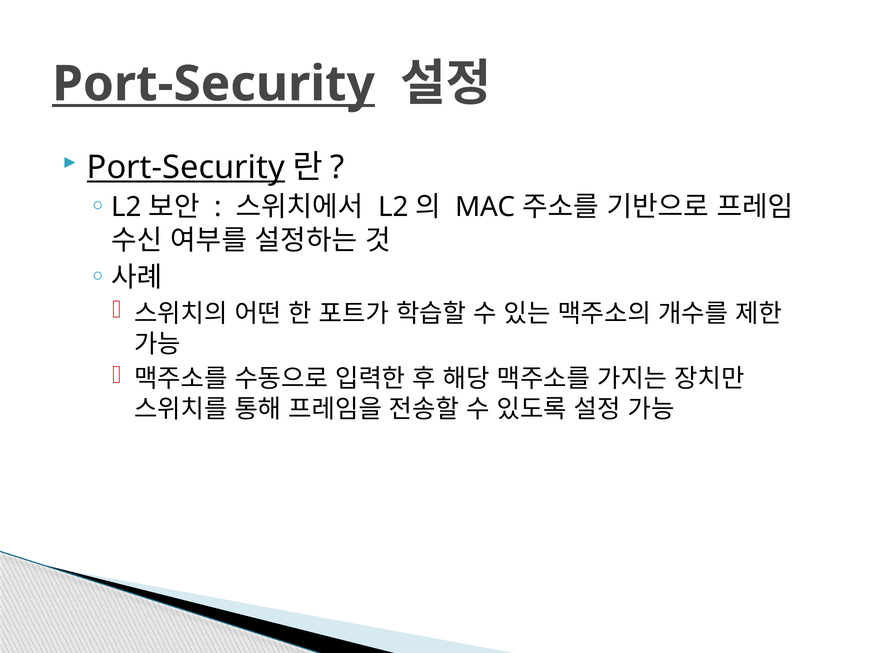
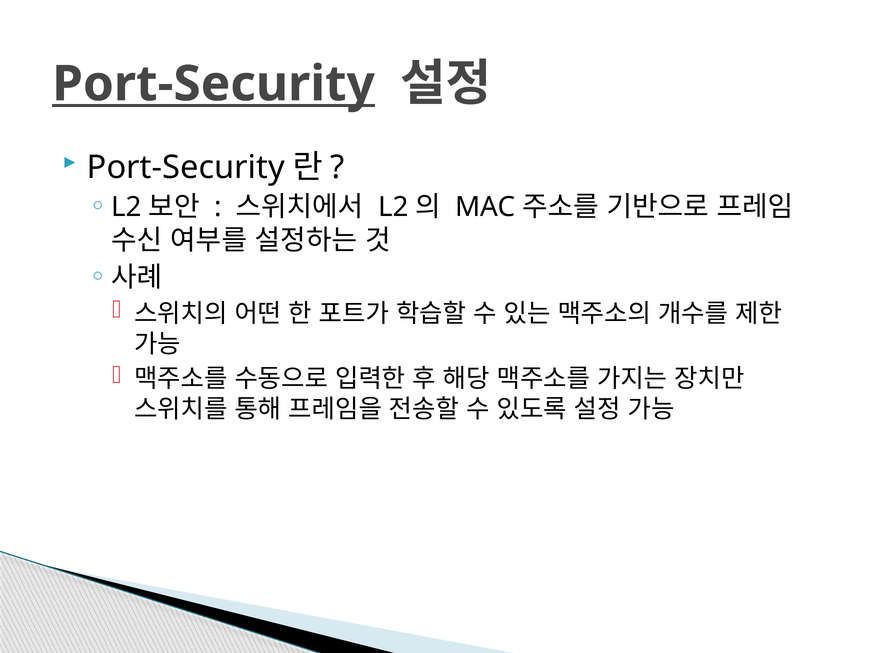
Port-Security underline: present -> none (186, 167)
